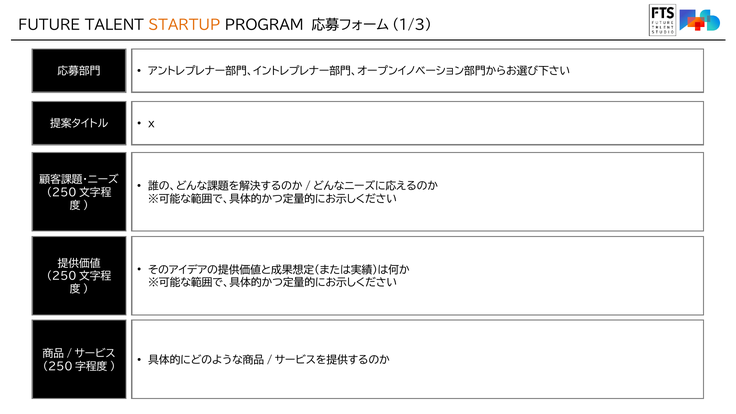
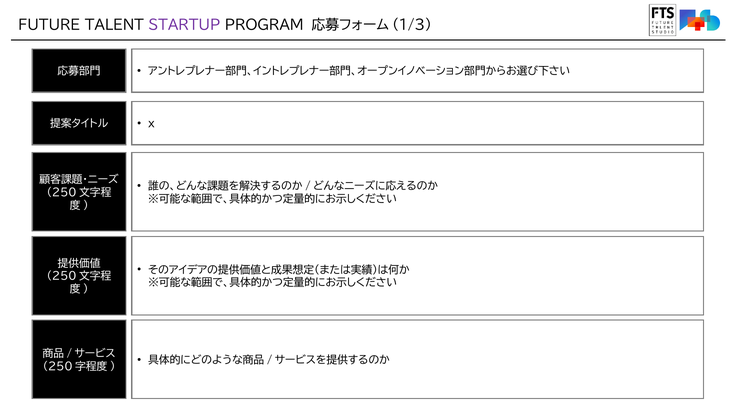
STARTUP colour: orange -> purple (184, 25)
